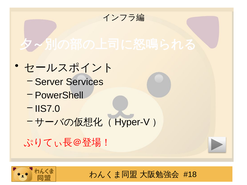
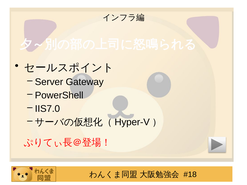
Services: Services -> Gateway (85, 82)
